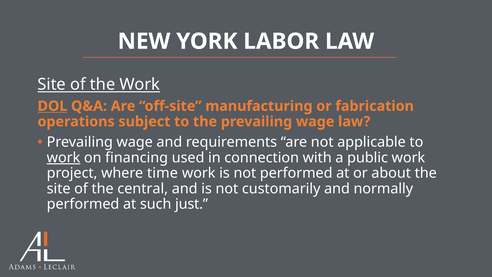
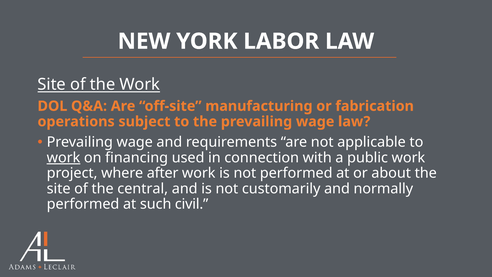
DOL underline: present -> none (52, 106)
time: time -> after (163, 173)
just: just -> civil (192, 204)
